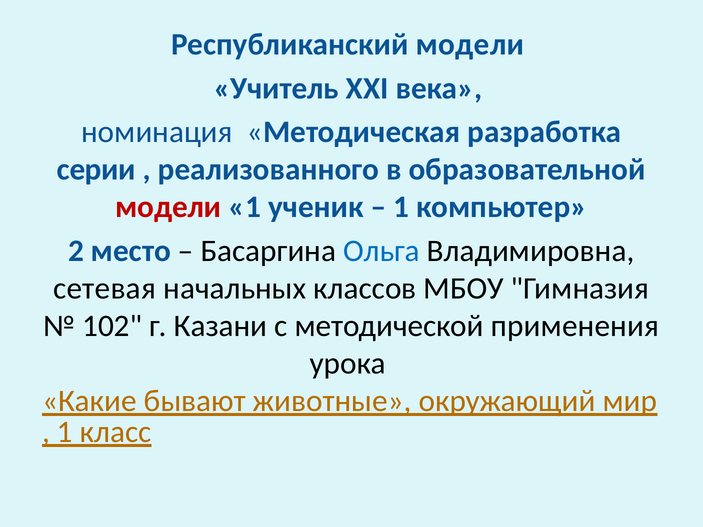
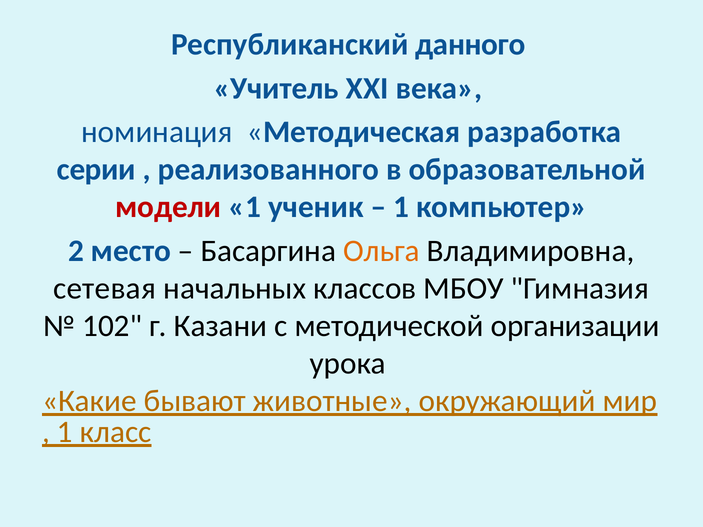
Республиканский модели: модели -> данного (470, 45)
Ольга colour: blue -> orange (382, 251)
применения: применения -> организации (575, 326)
